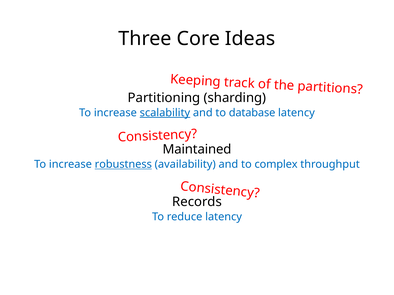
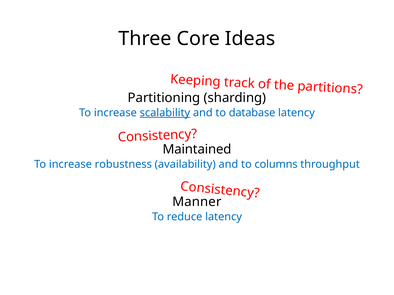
robustness underline: present -> none (123, 165)
complex: complex -> columns (276, 165)
Records: Records -> Manner (197, 202)
